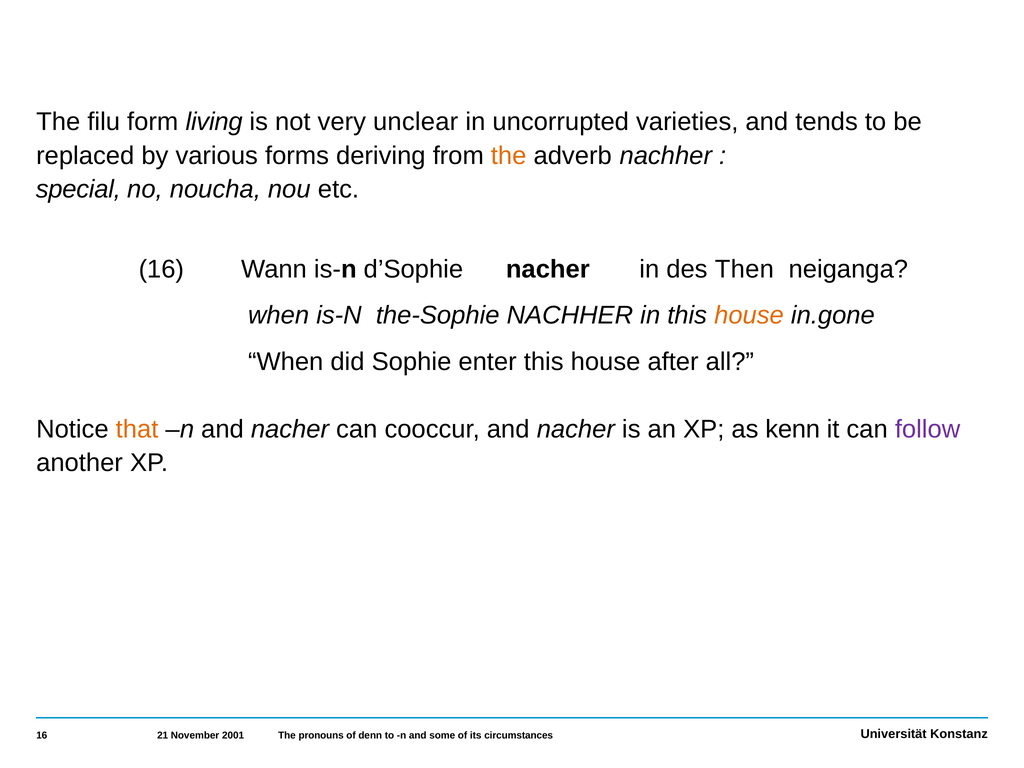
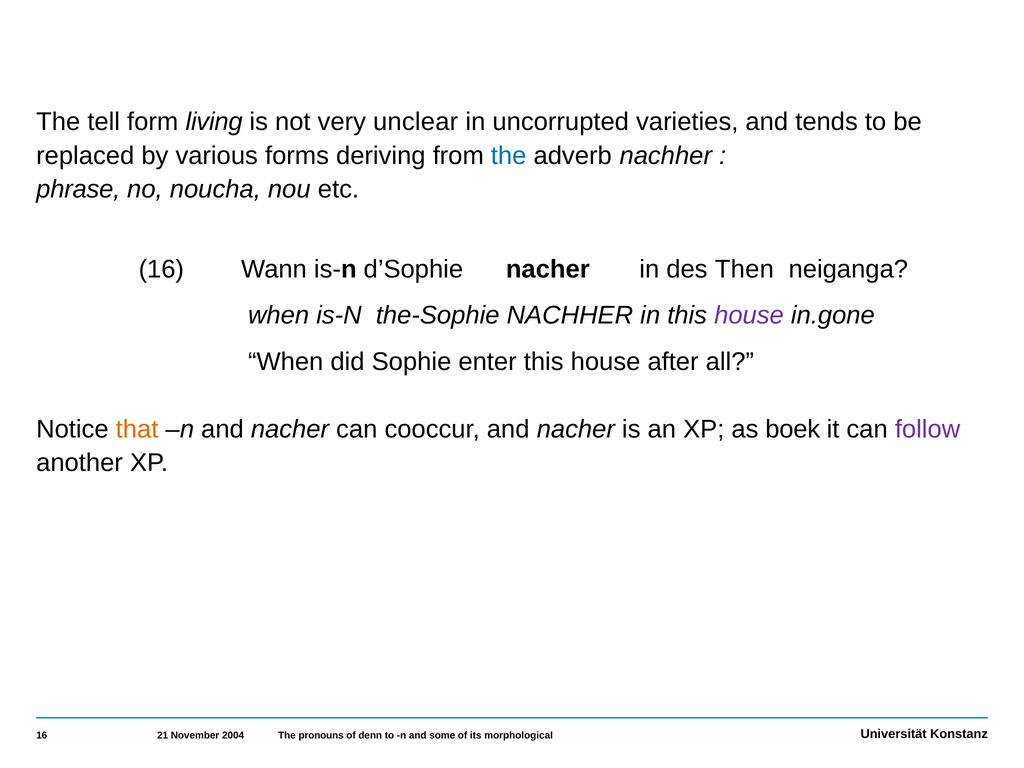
filu: filu -> tell (104, 122)
the colour: orange -> blue (509, 156)
special: special -> phrase (78, 190)
house colour: orange -> purple (749, 315)
kenn: kenn -> boek (793, 429)
2001: 2001 -> 2004 (233, 736)
circumstances: circumstances -> morphological (519, 736)
